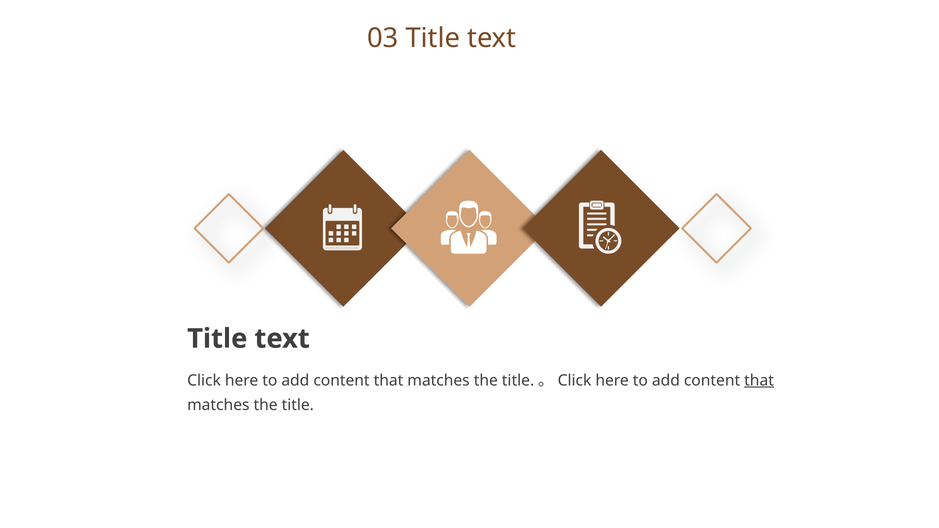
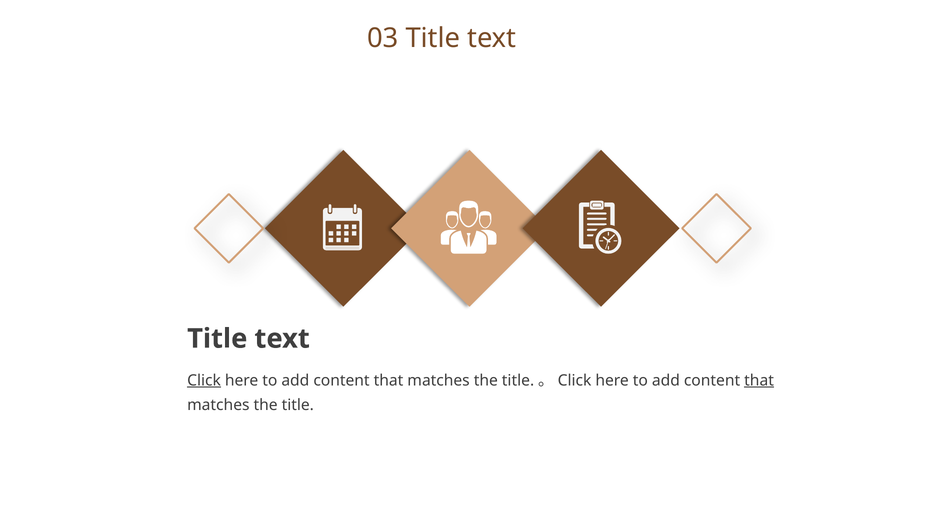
Click underline: none -> present (204, 381)
